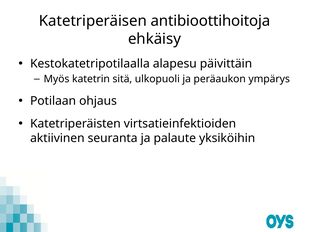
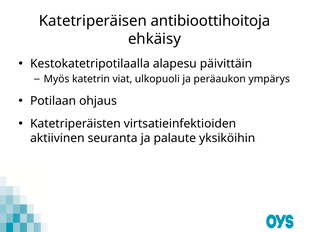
sitä: sitä -> viat (122, 79)
